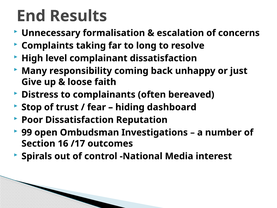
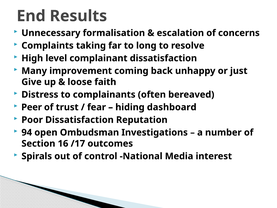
responsibility: responsibility -> improvement (81, 71)
Stop: Stop -> Peer (32, 107)
99: 99 -> 94 (27, 132)
